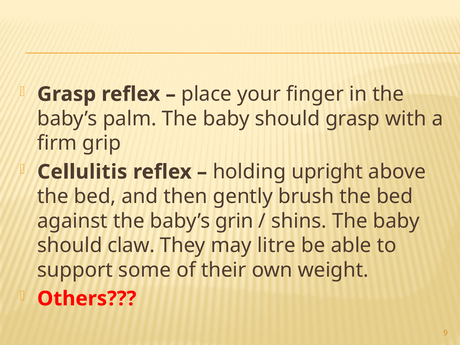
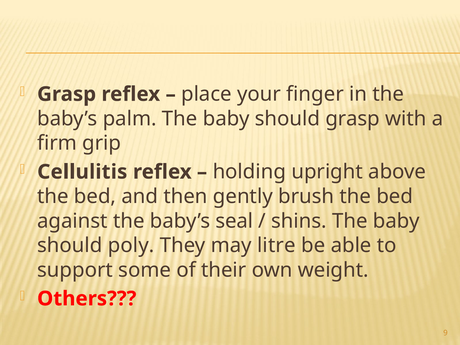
grin: grin -> seal (234, 221)
claw: claw -> poly (131, 245)
